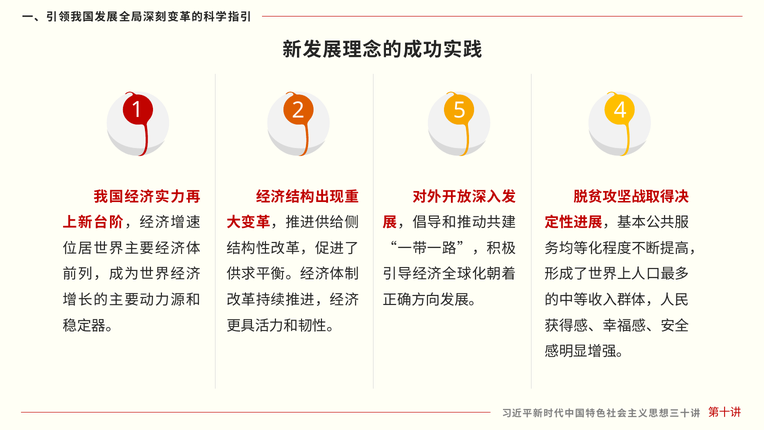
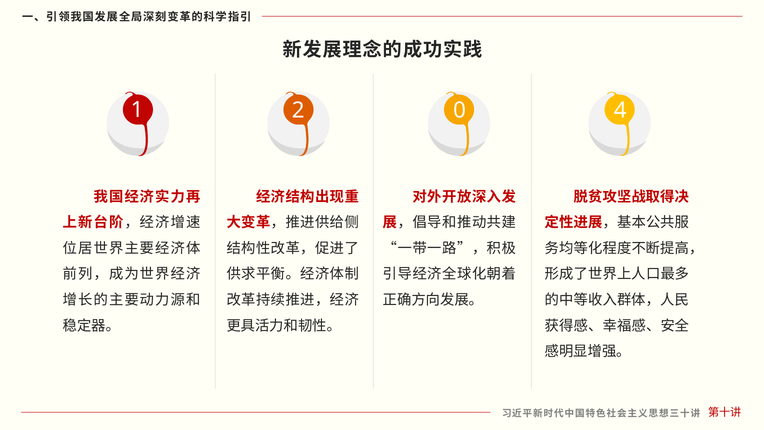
5: 5 -> 0 (460, 110)
